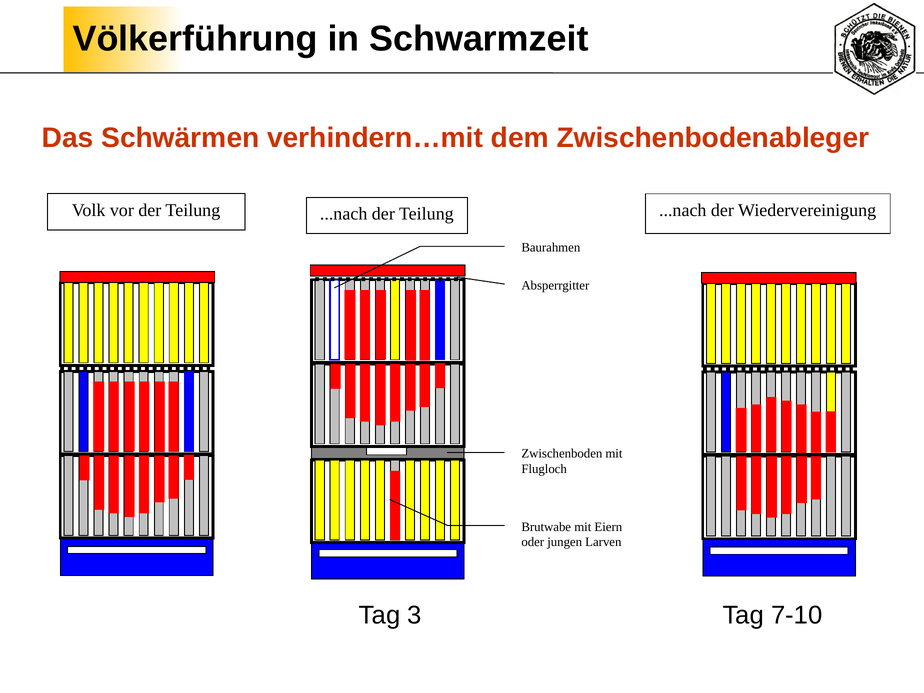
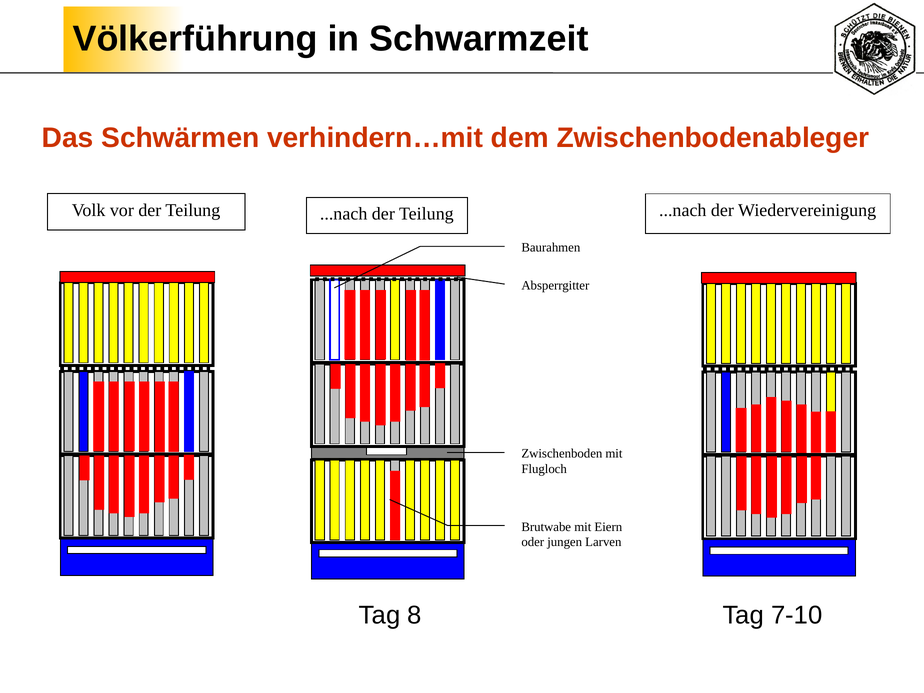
3: 3 -> 8 (415, 615)
